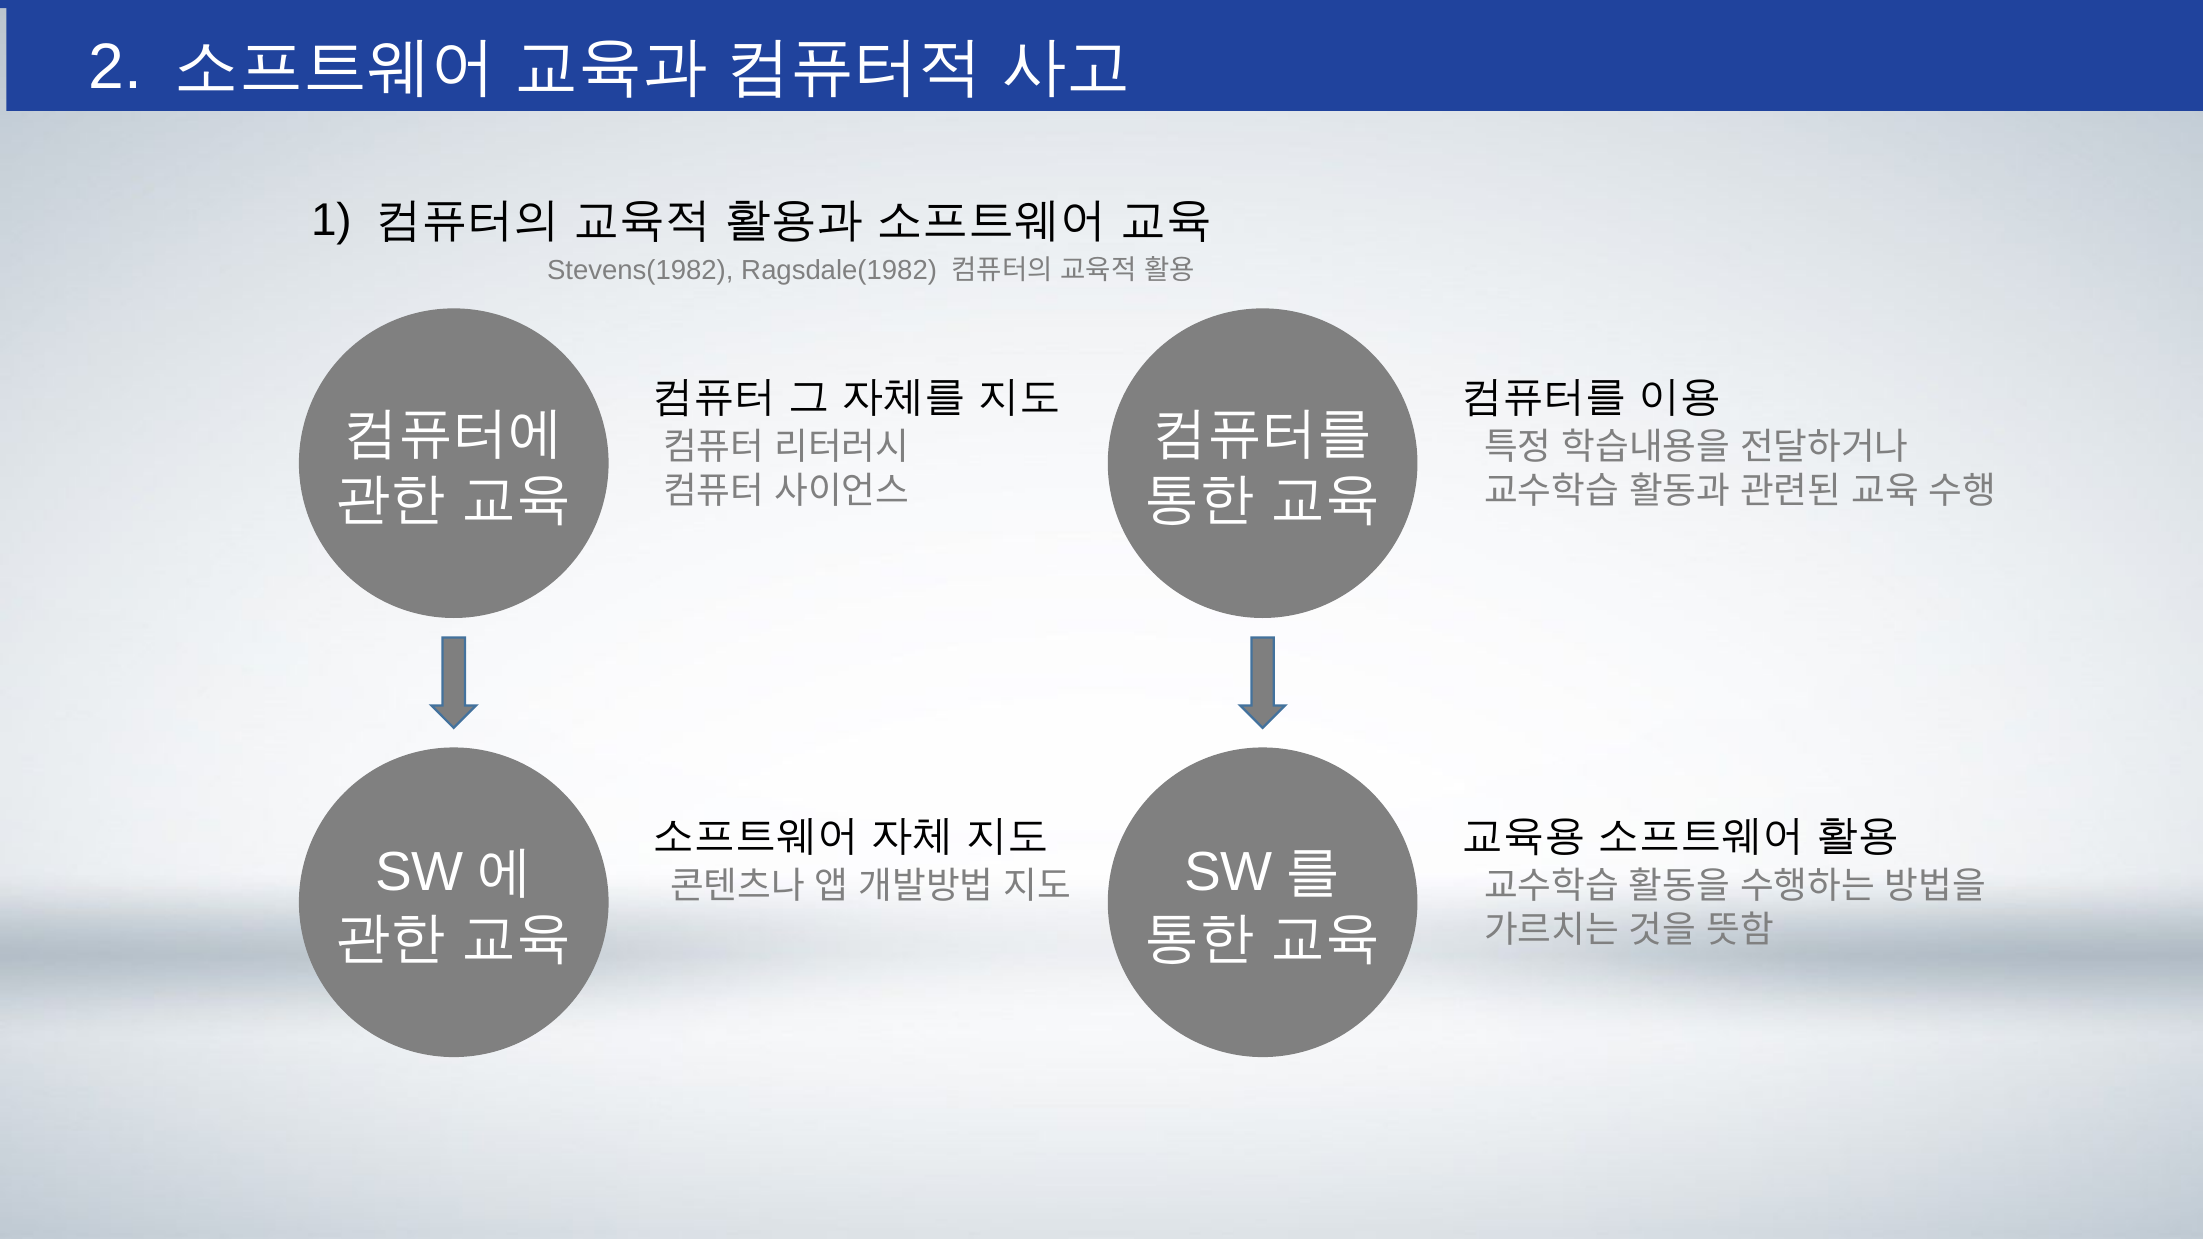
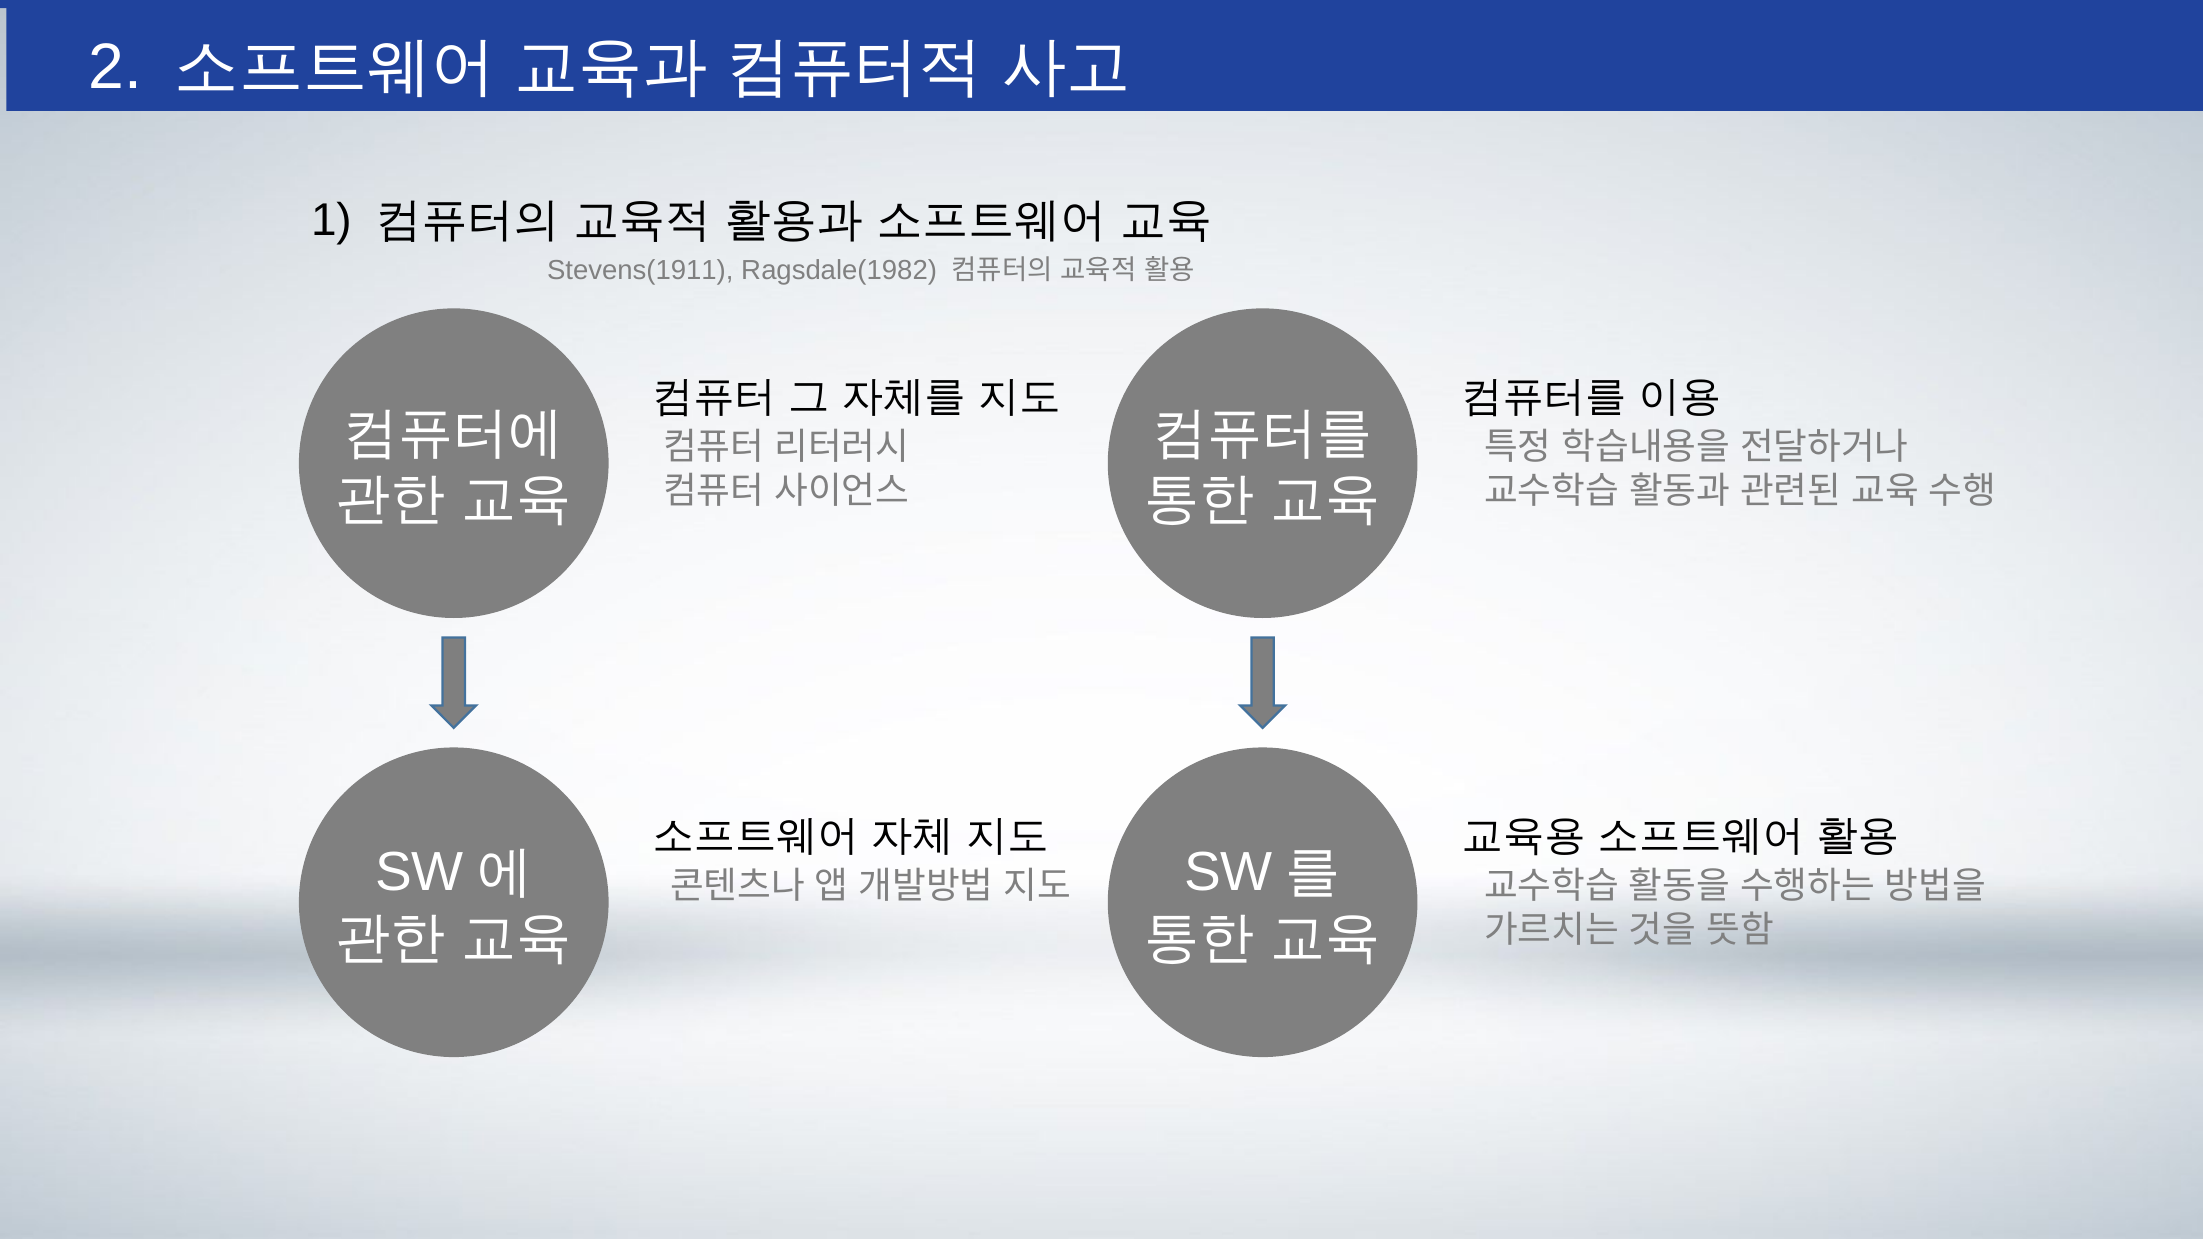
Stevens(1982: Stevens(1982 -> Stevens(1911 (640, 270)
